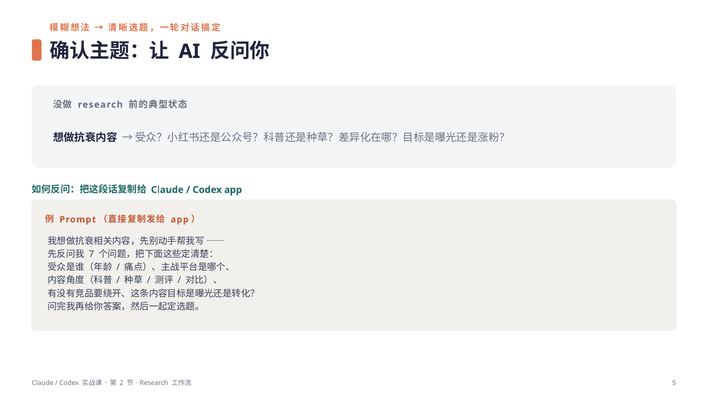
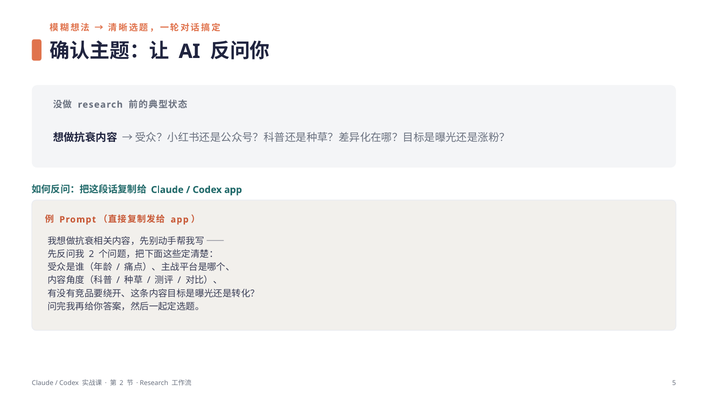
7: 7 -> 2 (91, 254)
